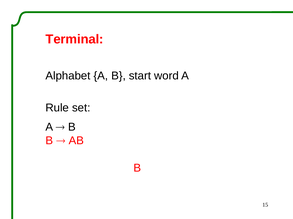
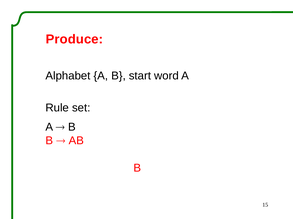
Terminal: Terminal -> Produce (74, 39)
